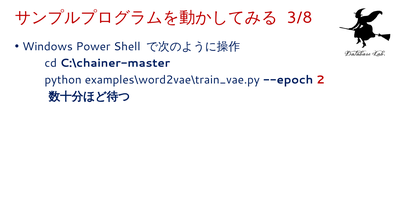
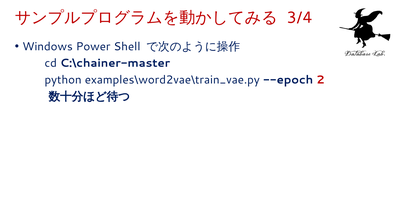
3/8: 3/8 -> 3/4 (300, 18)
